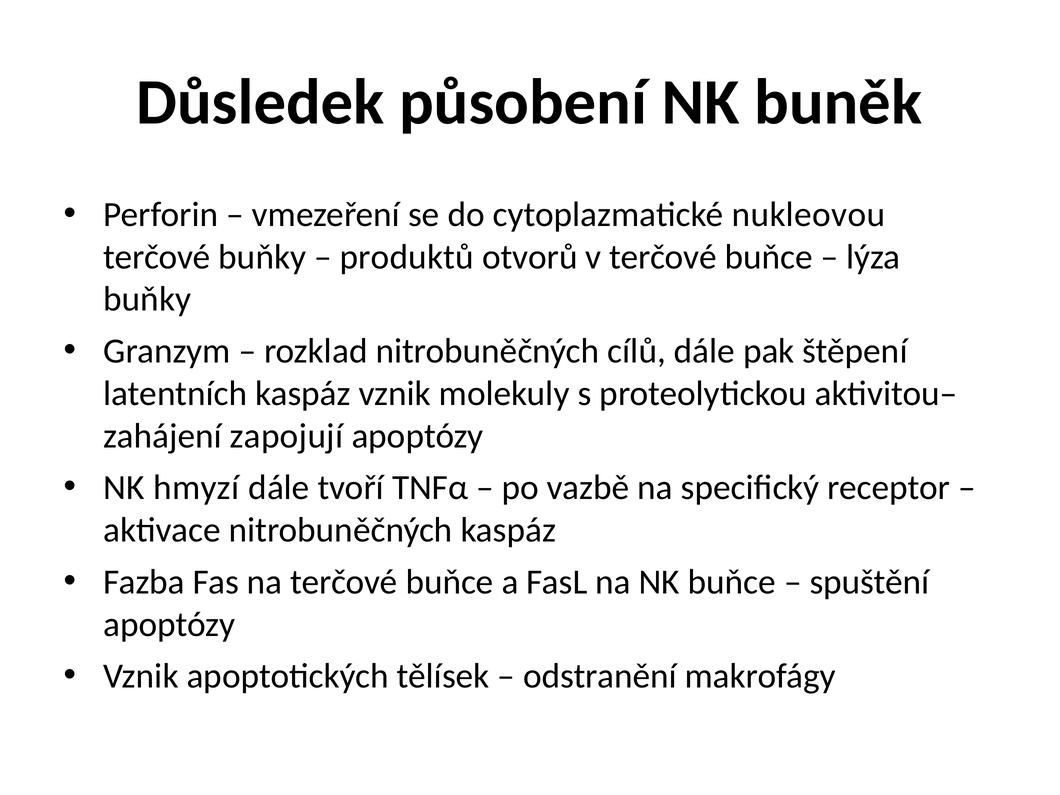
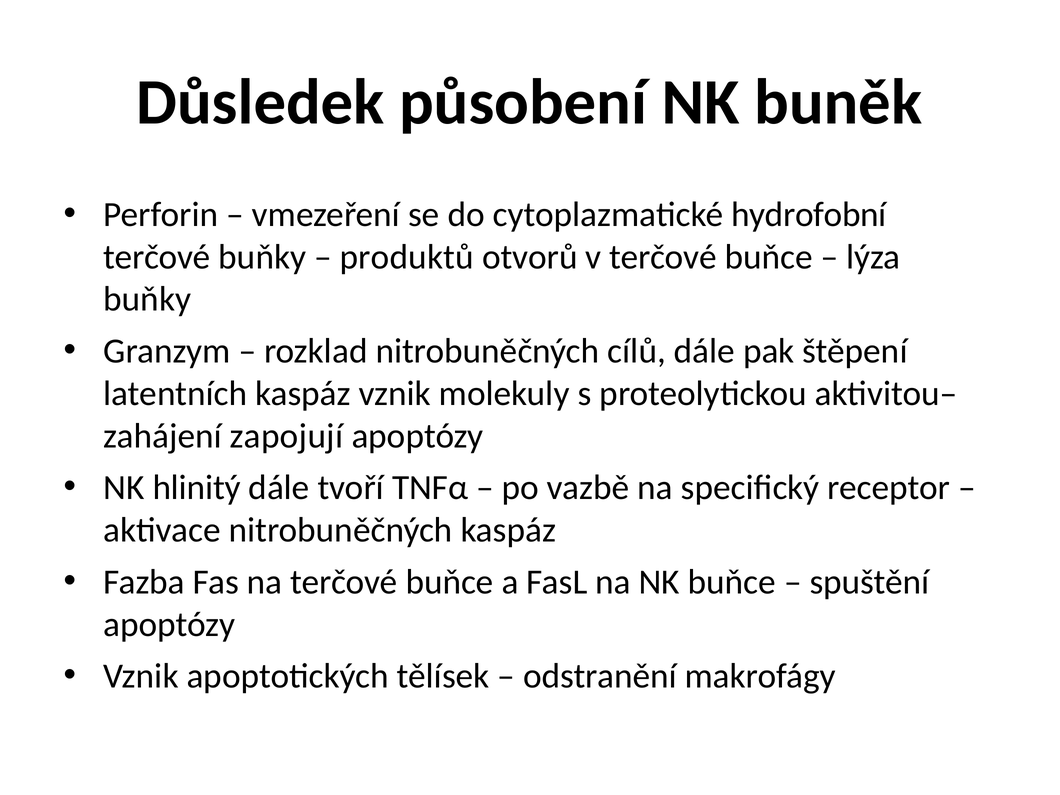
nukleovou: nukleovou -> hydrofobní (809, 214)
hmyzí: hmyzí -> hlinitý (197, 488)
